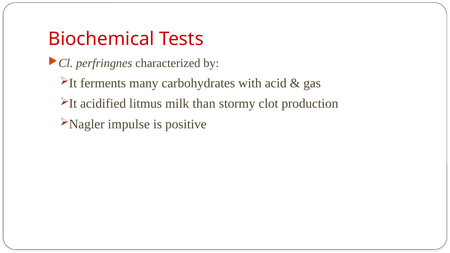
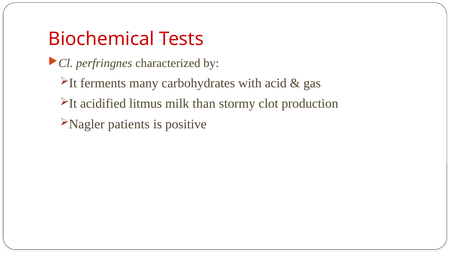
impulse: impulse -> patients (129, 124)
